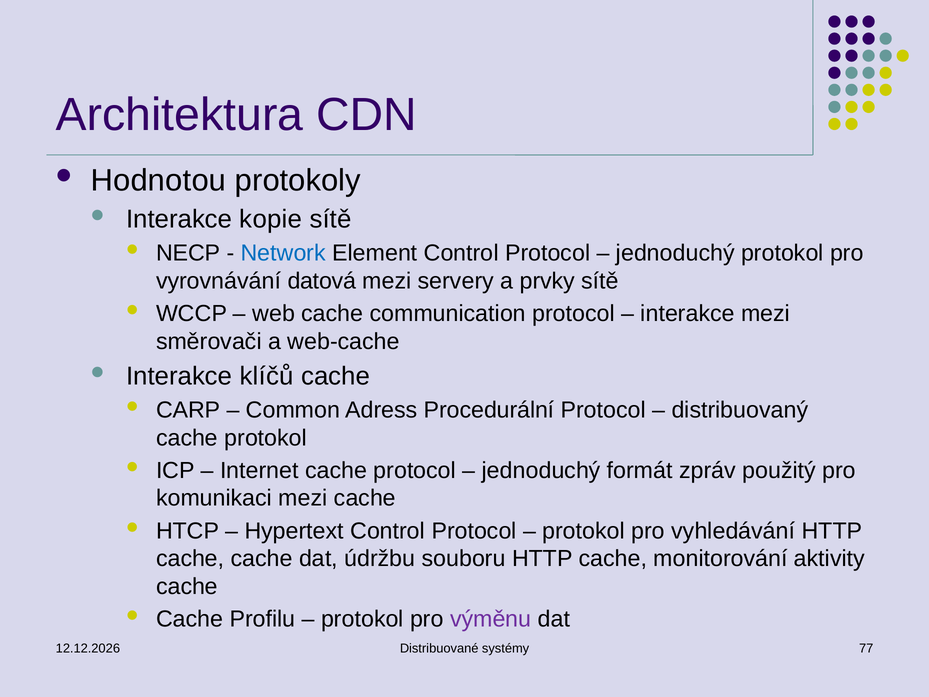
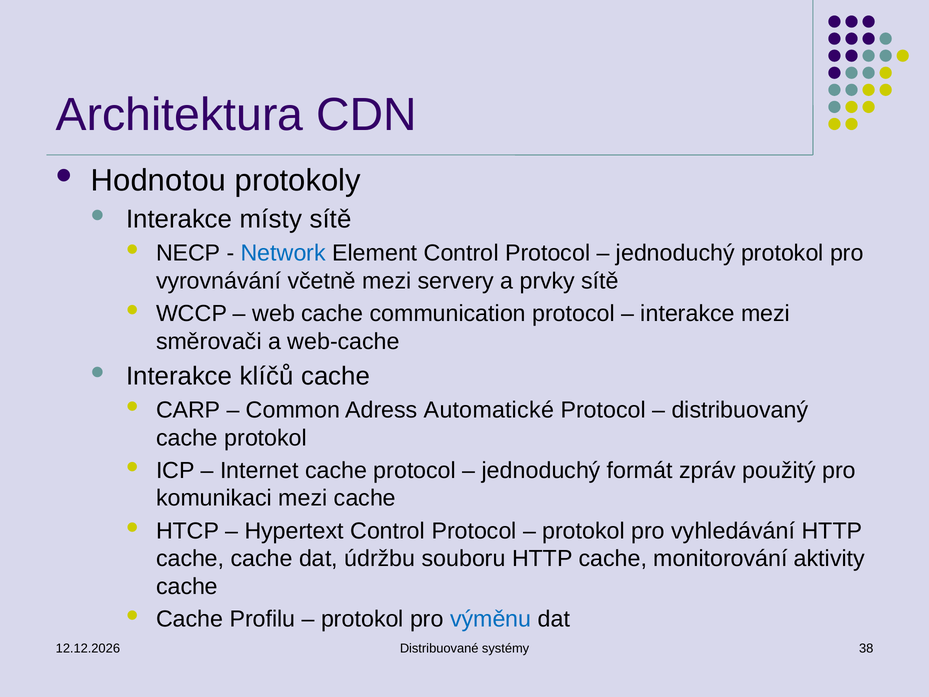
kopie: kopie -> místy (271, 219)
datová: datová -> včetně (322, 281)
Procedurální: Procedurální -> Automatické (489, 410)
výměnu colour: purple -> blue (491, 619)
77: 77 -> 38 (866, 648)
